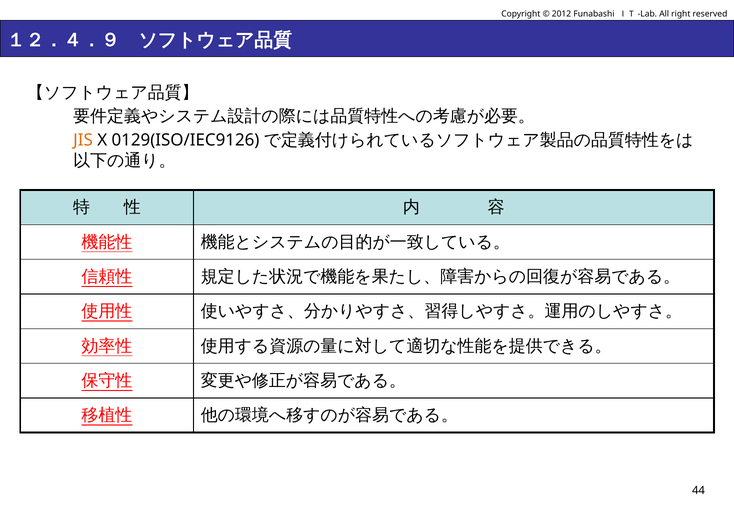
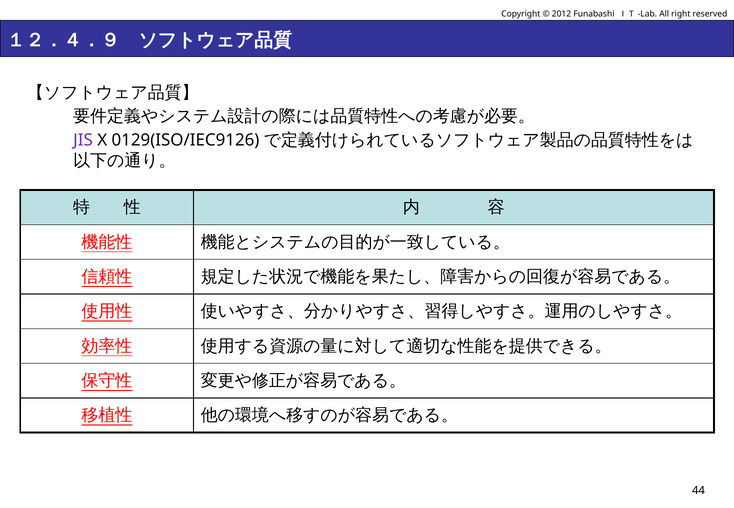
JIS colour: orange -> purple (83, 140)
